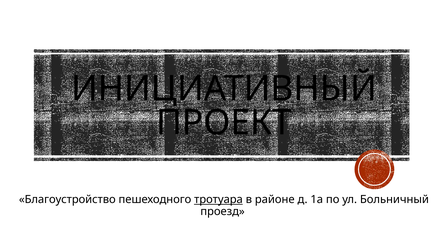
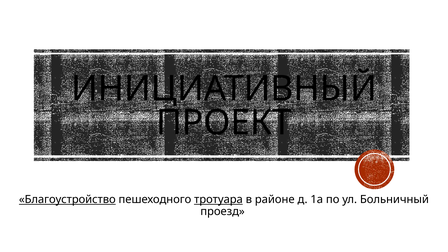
Благоустройство underline: none -> present (67, 199)
